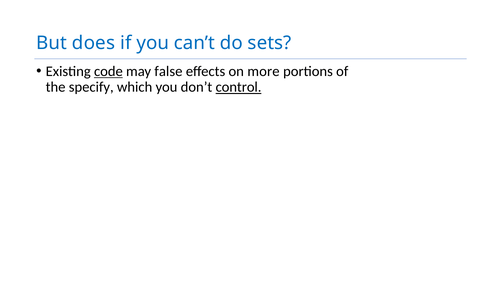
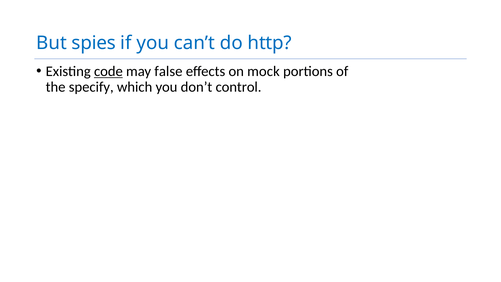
does: does -> spies (94, 43)
sets: sets -> http (270, 43)
more: more -> mock (263, 71)
control underline: present -> none (239, 87)
